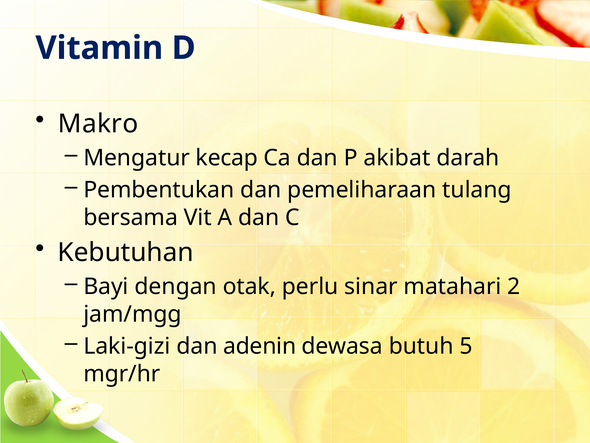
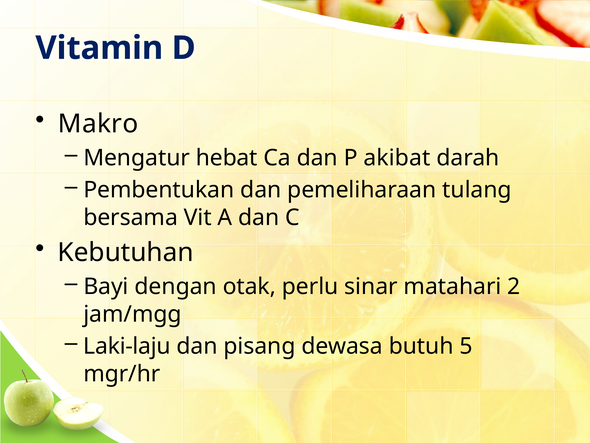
kecap: kecap -> hebat (227, 158)
Laki-gizi: Laki-gizi -> Laki-laju (127, 346)
adenin: adenin -> pisang (260, 346)
